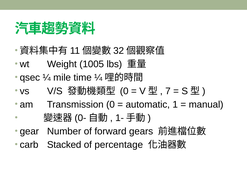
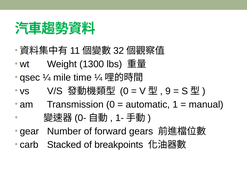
1005: 1005 -> 1300 (92, 64)
7: 7 -> 9 (168, 91)
percentage: percentage -> breakpoints (119, 145)
